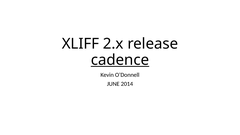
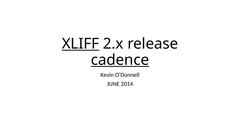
XLIFF underline: none -> present (80, 44)
